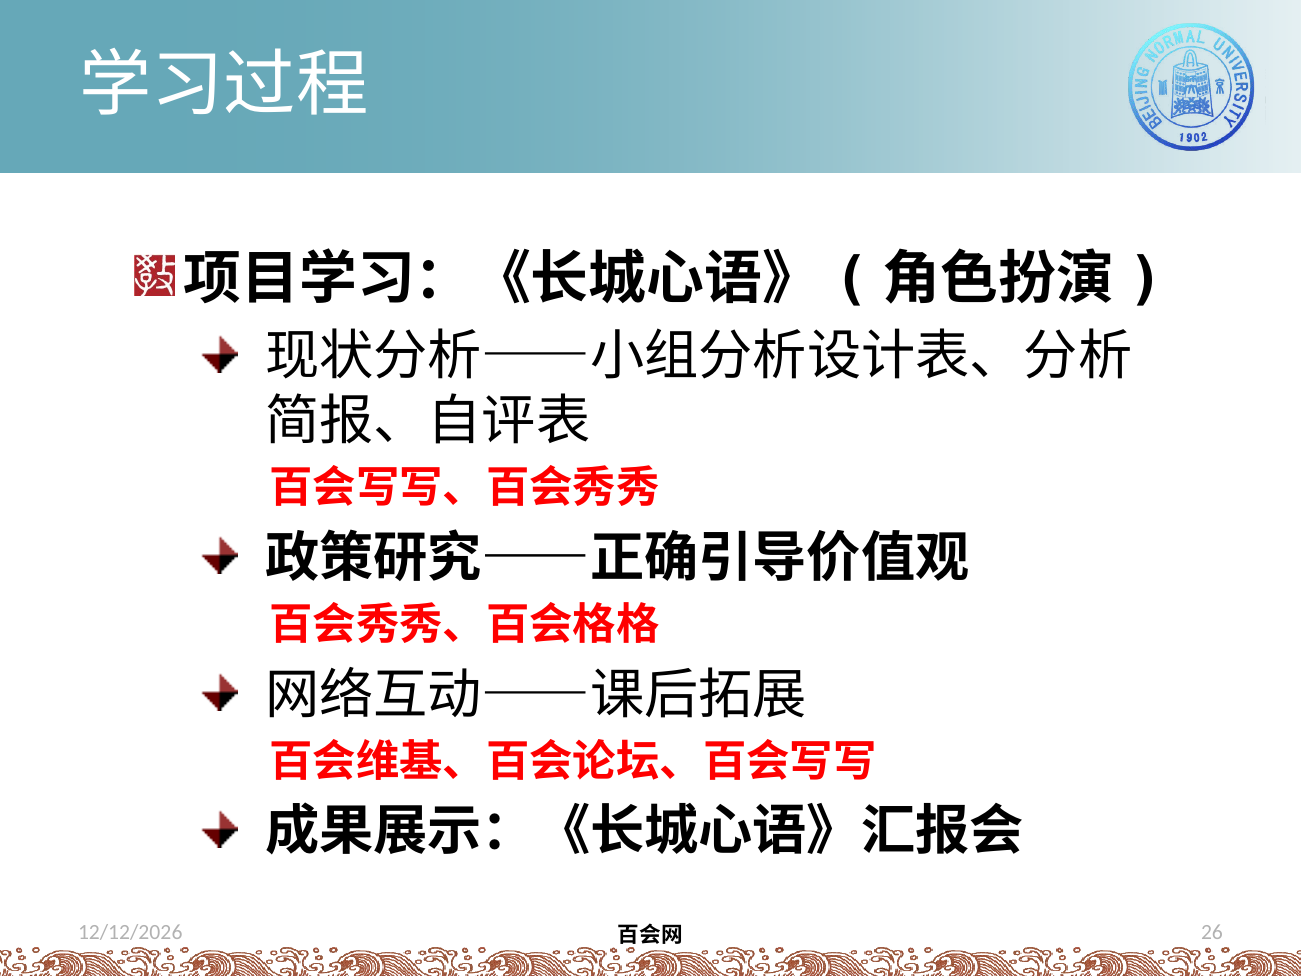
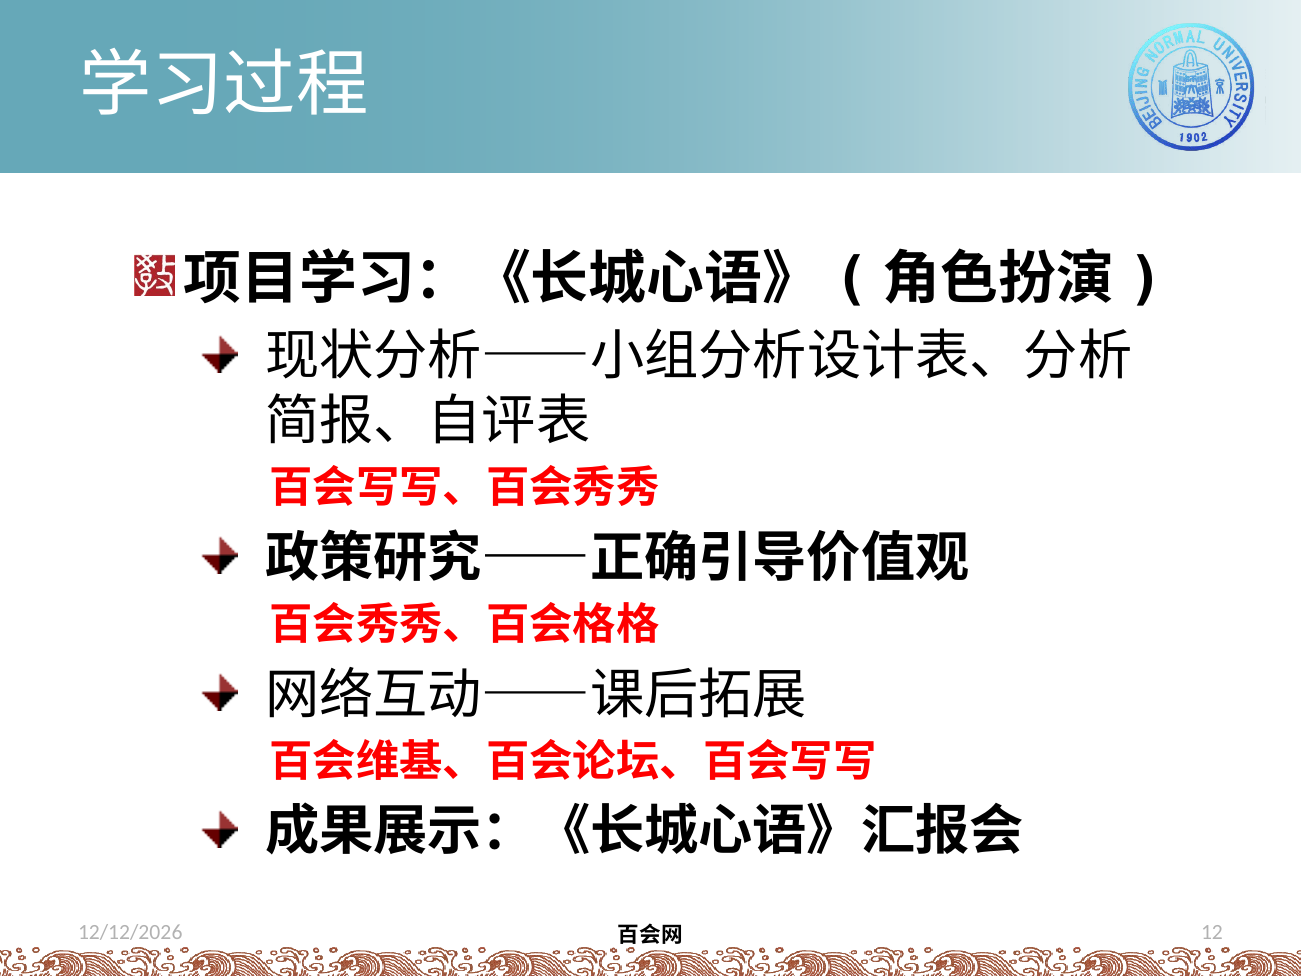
26: 26 -> 12 (1212, 932)
